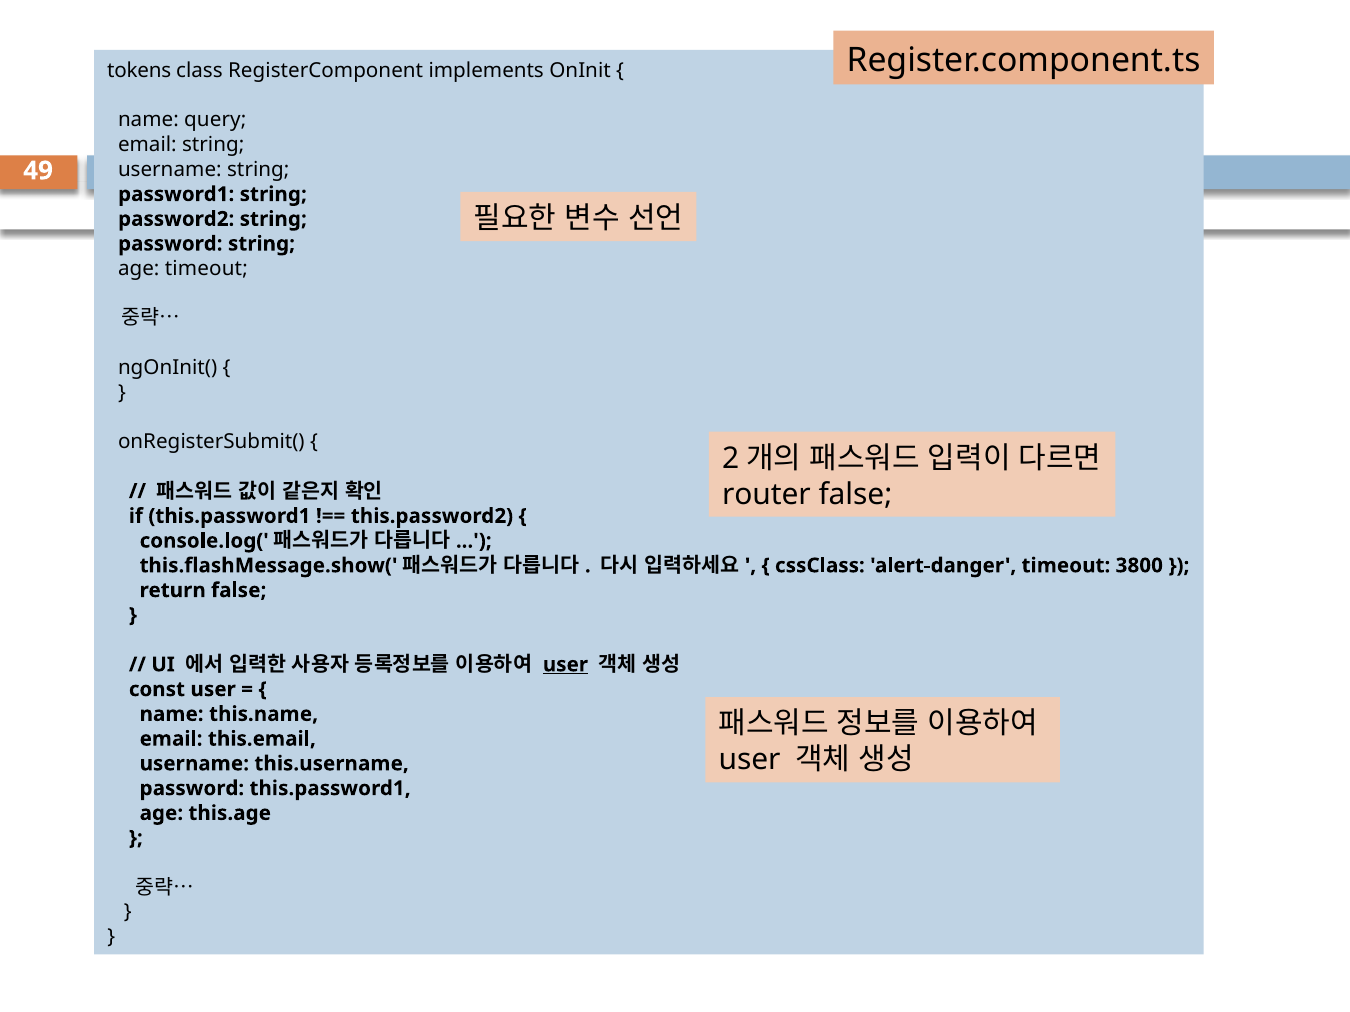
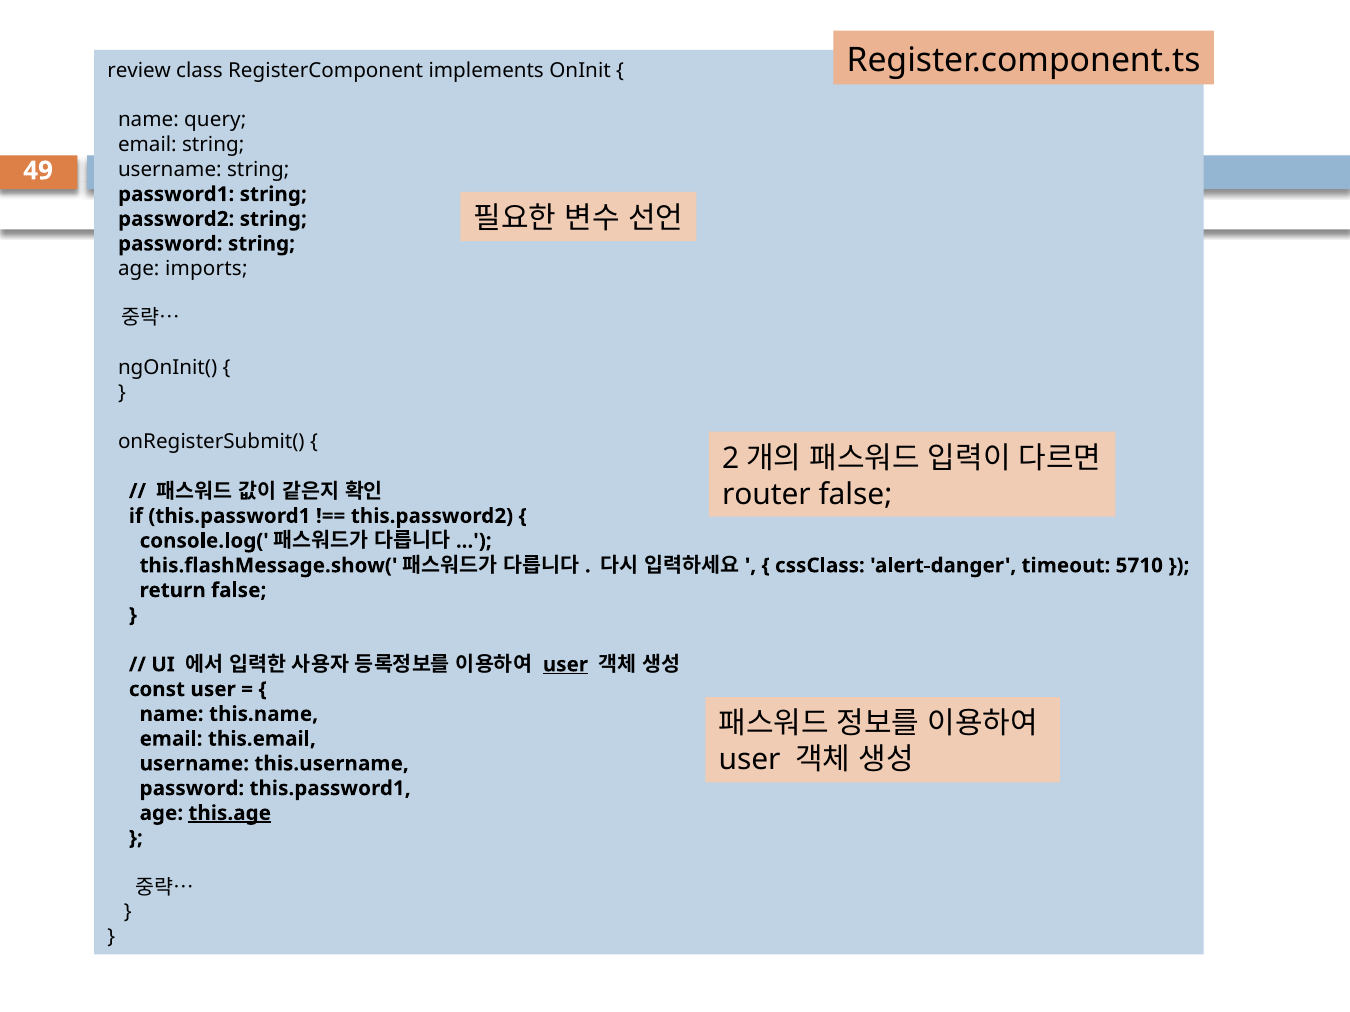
tokens: tokens -> review (139, 70)
age timeout: timeout -> imports (206, 269)
3800: 3800 -> 5710 (1139, 566)
this.age underline: none -> present (230, 814)
